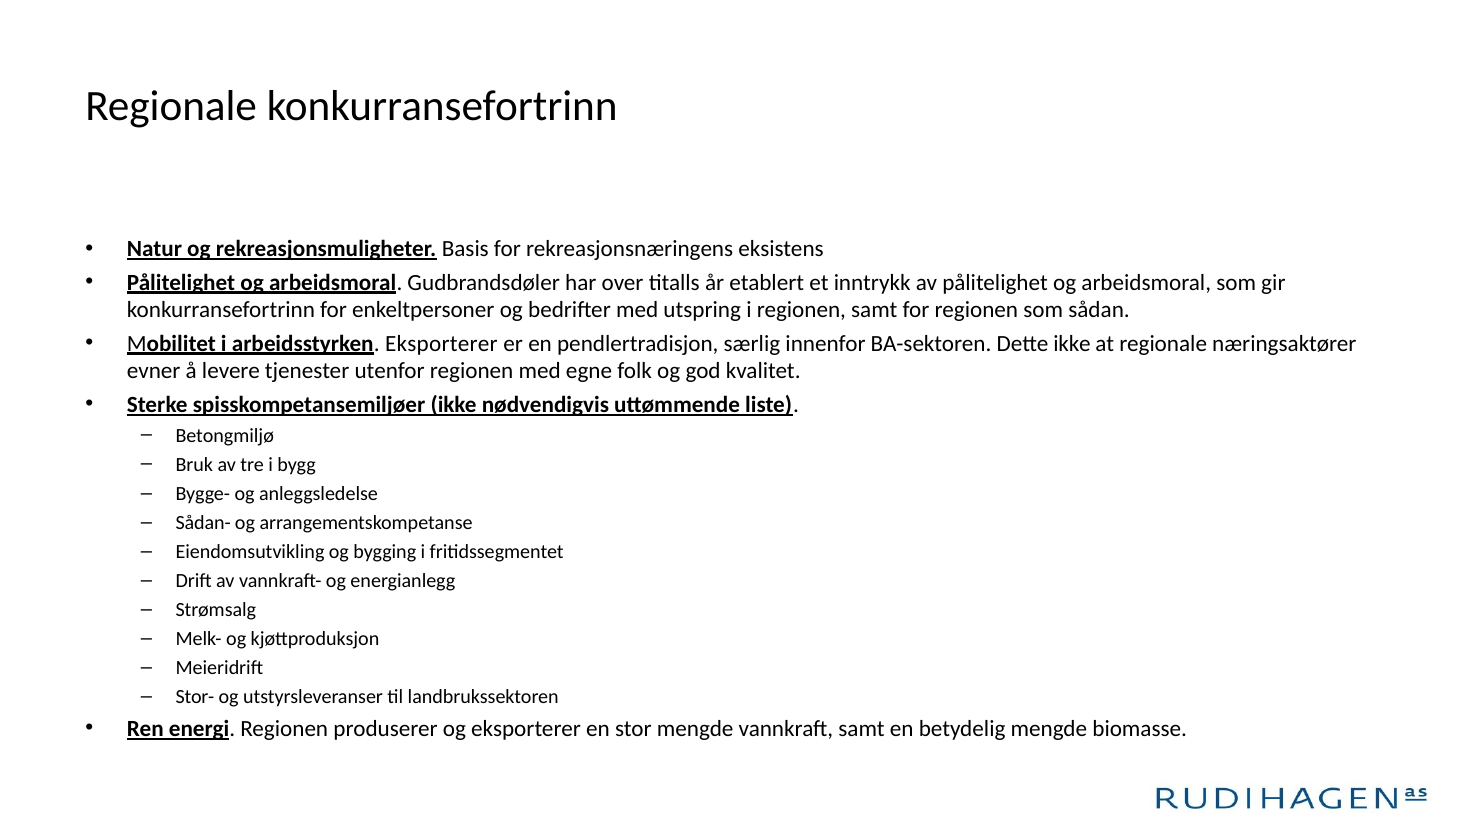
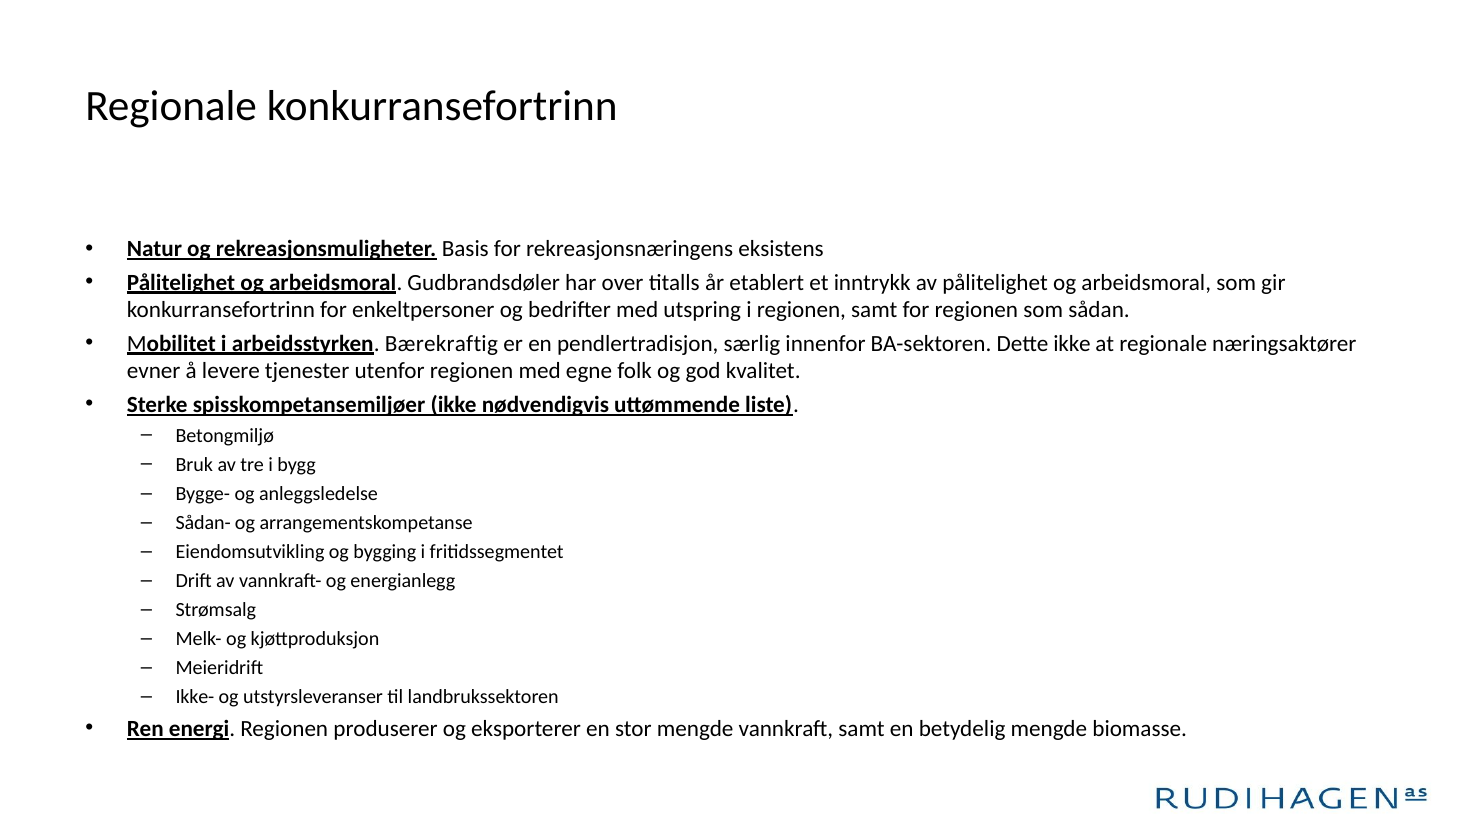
arbeidsstyrken Eksporterer: Eksporterer -> Bærekraftig (441, 344)
Stor-: Stor- -> Ikke- (195, 697)
